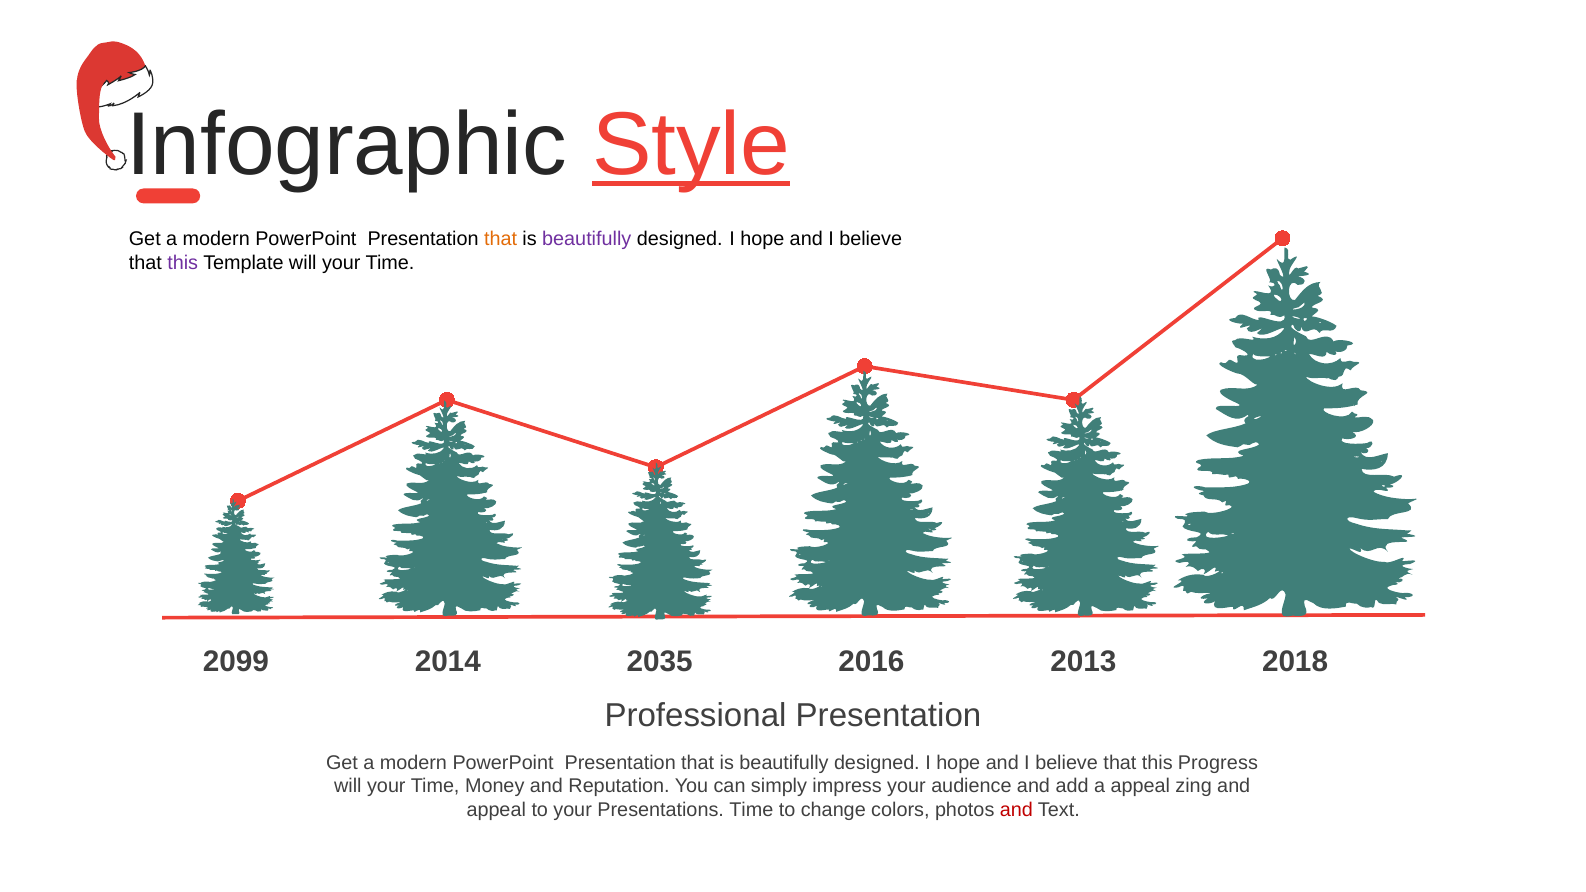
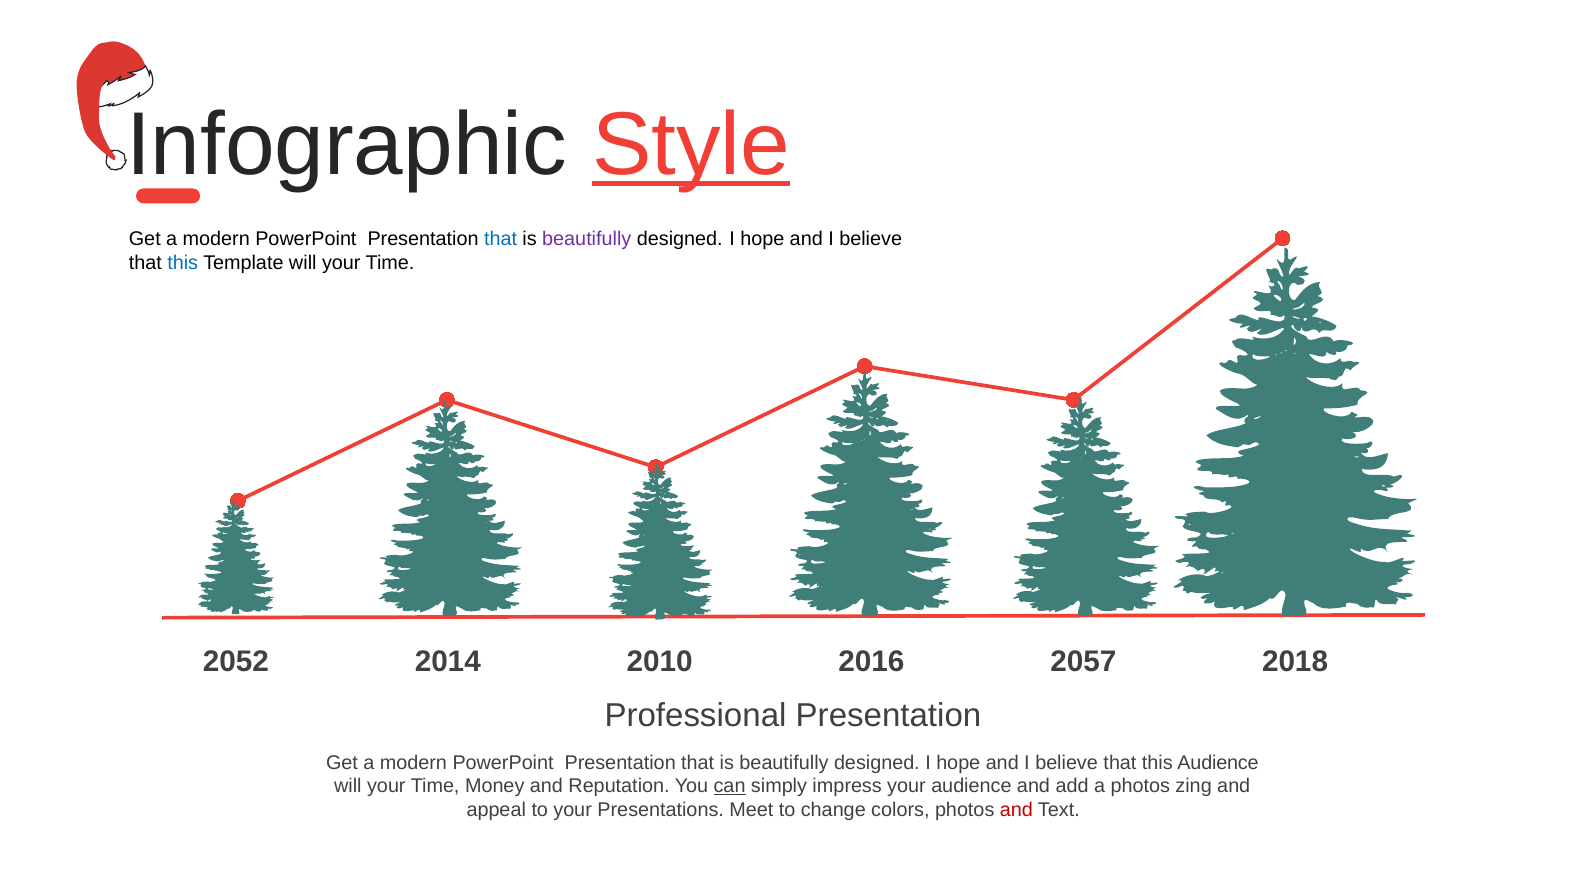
that colour: orange -> blue (501, 239)
this colour: purple -> blue (183, 263)
2099: 2099 -> 2052 (236, 661)
2035: 2035 -> 2010 (660, 661)
2013: 2013 -> 2057 (1083, 661)
this Progress: Progress -> Audience (1218, 763)
can underline: none -> present (730, 786)
a appeal: appeal -> photos (1140, 786)
Presentations Time: Time -> Meet (751, 810)
